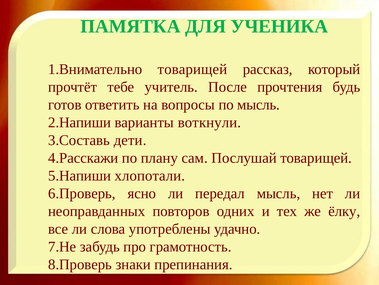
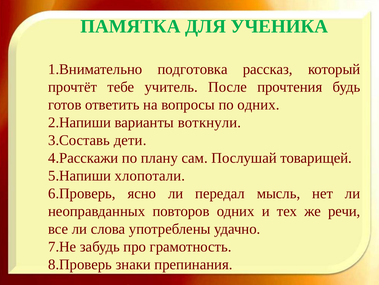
товарищей: товарищей -> подготовка (193, 69)
по мысль: мысль -> одних (258, 104)
ёлку: ёлку -> речи (344, 211)
